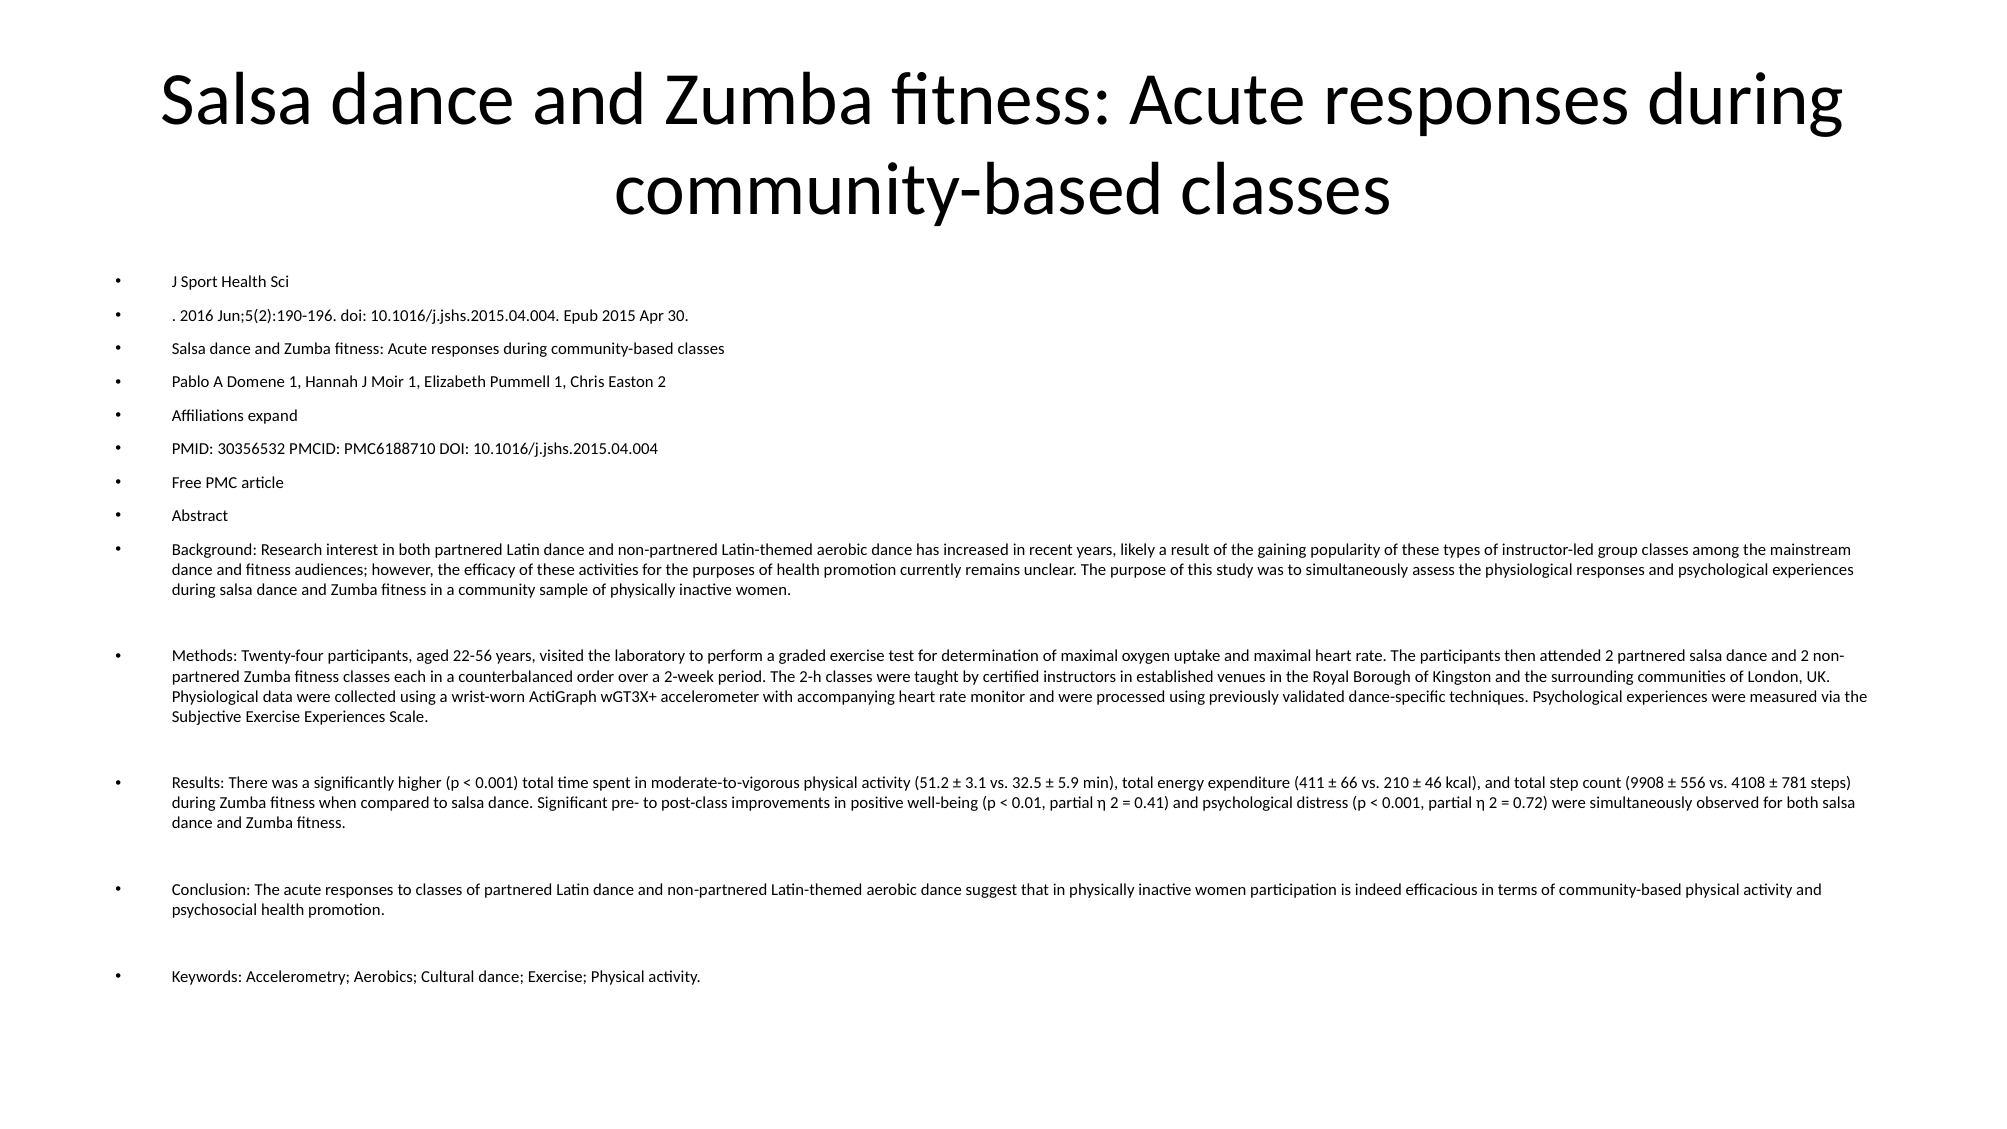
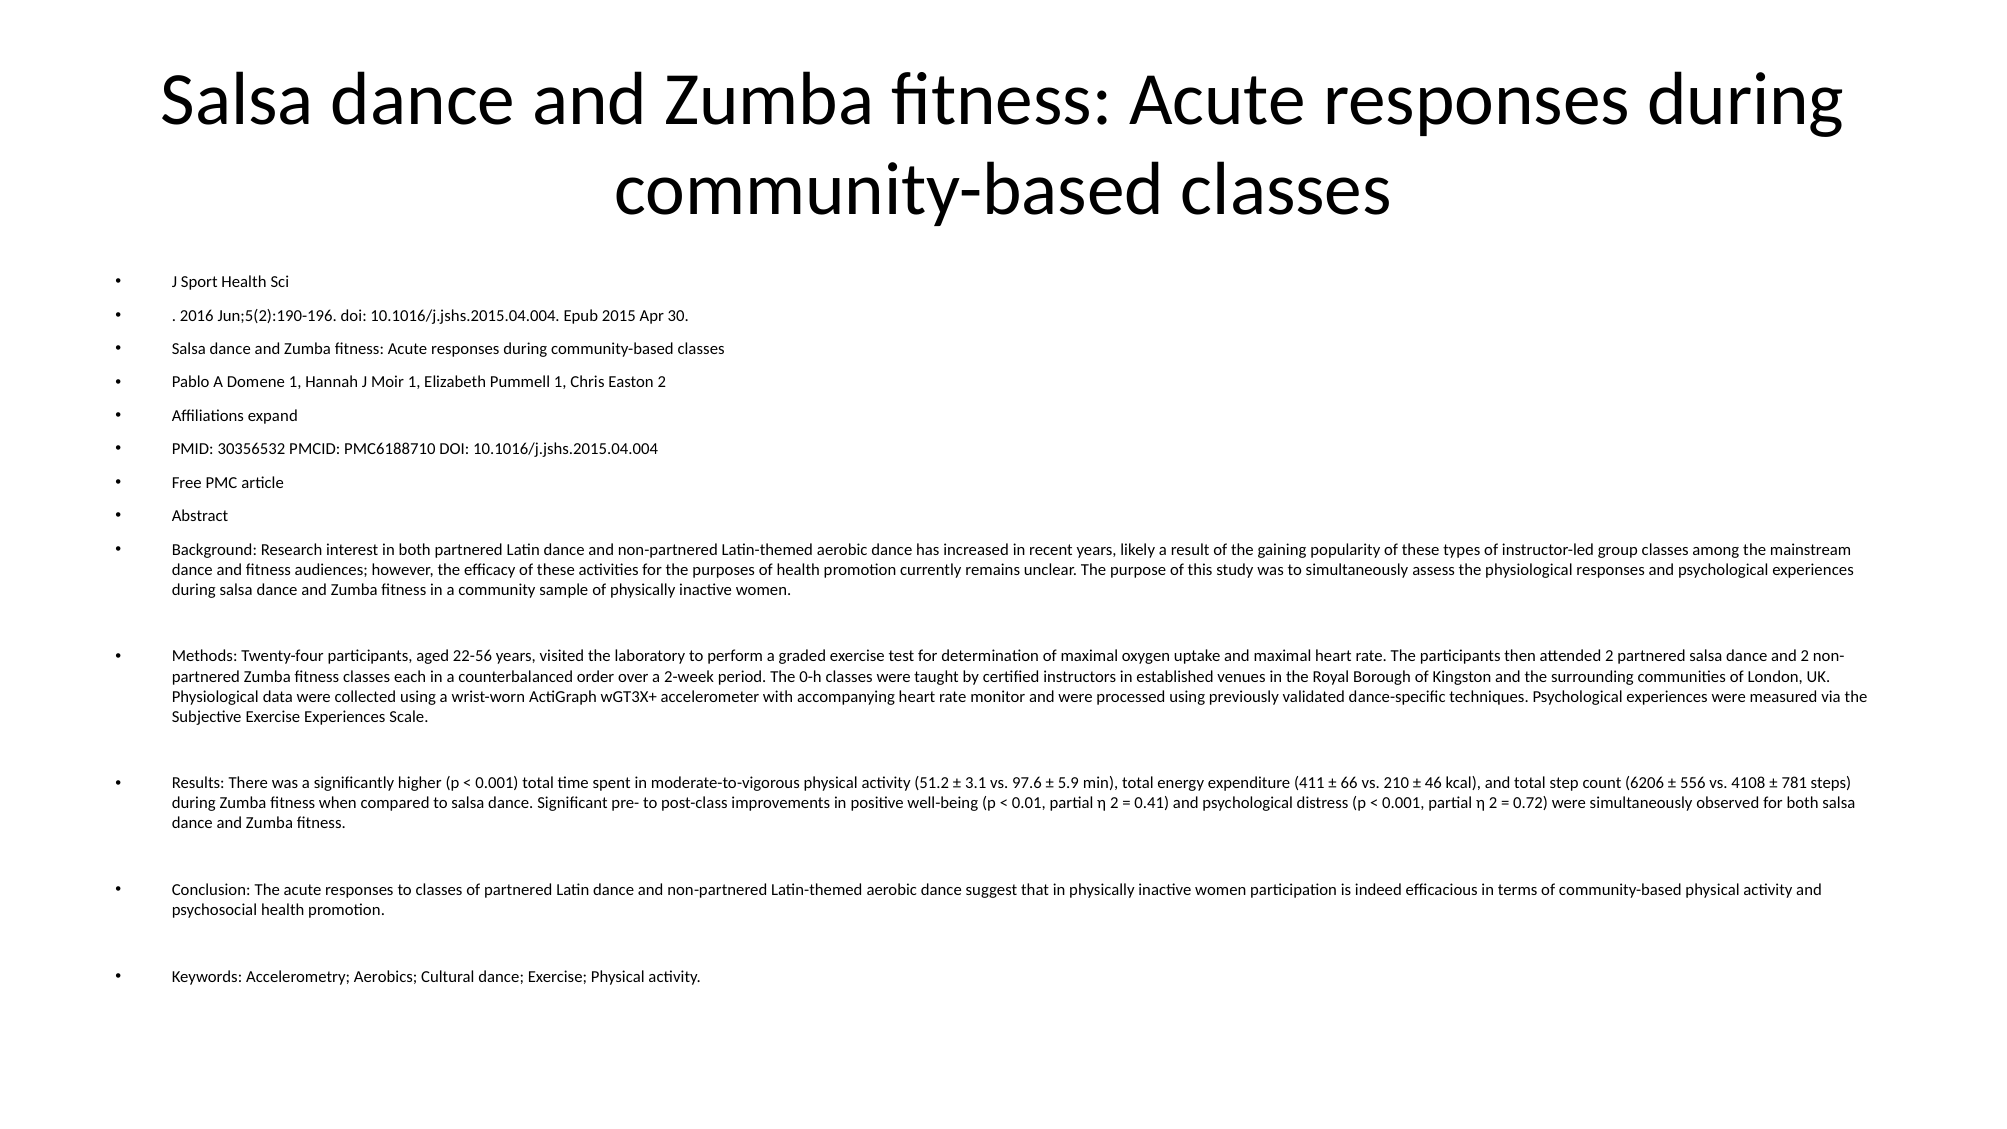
2-h: 2-h -> 0-h (811, 676)
32.5: 32.5 -> 97.6 (1027, 783)
9908: 9908 -> 6206 (1645, 783)
